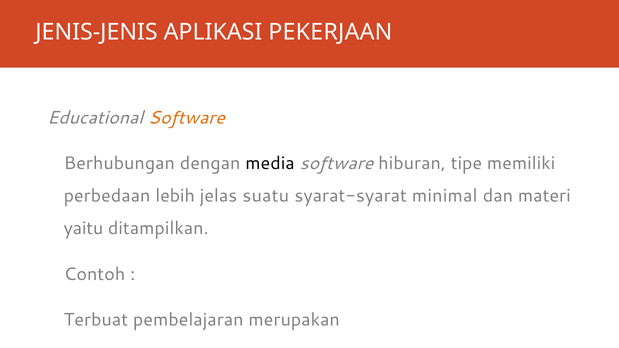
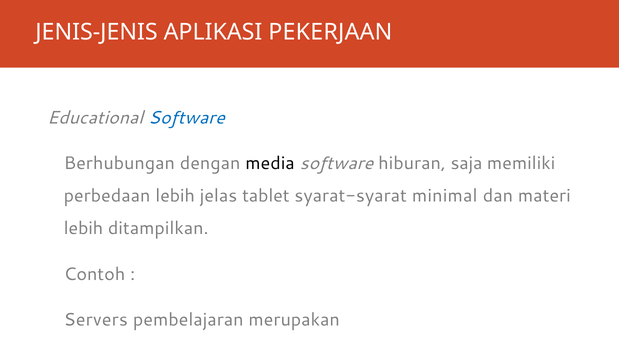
Software colour: orange -> blue (187, 118)
tipe: tipe -> saja (467, 164)
suatu: suatu -> tablet (266, 196)
yaitu: yaitu -> lebih (83, 229)
Terbuat: Terbuat -> Servers (96, 320)
